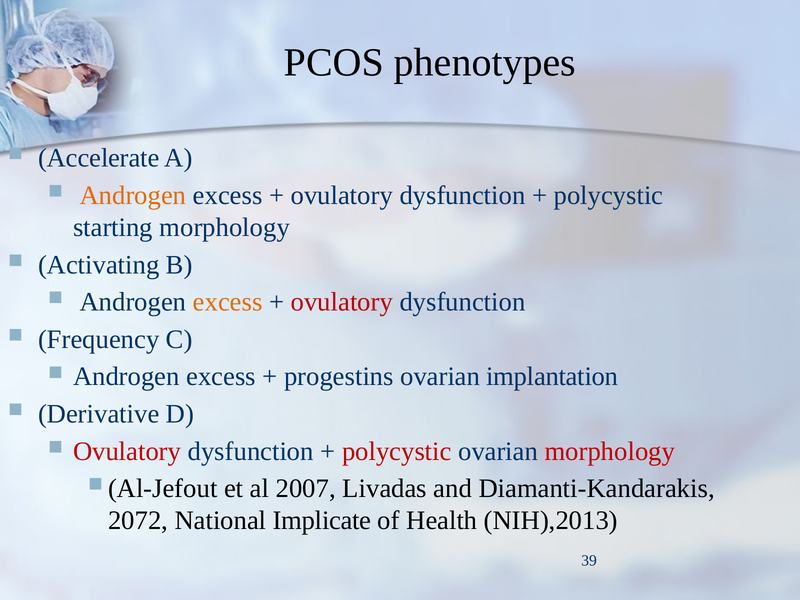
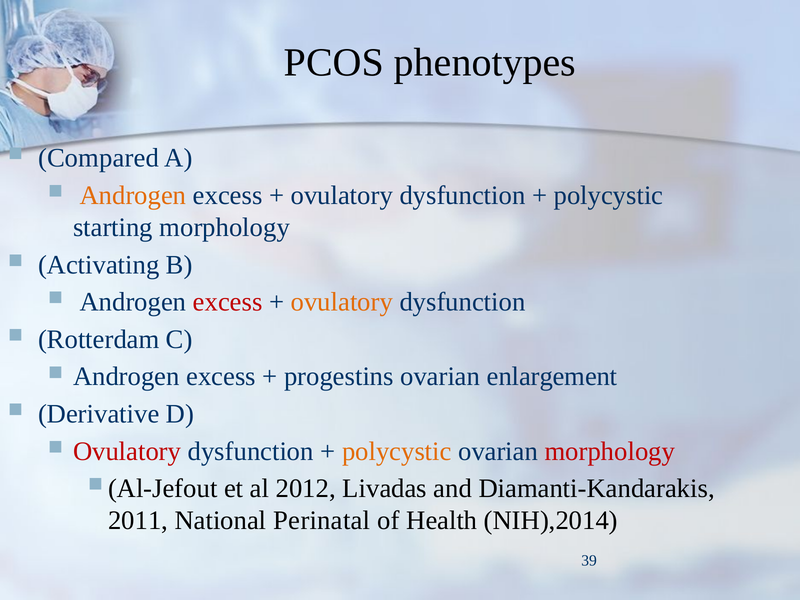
Accelerate: Accelerate -> Compared (99, 158)
excess colour: orange -> red (228, 302)
ovulatory colour: red -> orange (342, 302)
Frequency: Frequency -> Rotterdam (99, 339)
implantation: implantation -> enlargement (552, 377)
polycystic colour: red -> orange (397, 451)
2007: 2007 -> 2012 (306, 489)
2072: 2072 -> 2011 (138, 521)
Implicate: Implicate -> Perinatal (322, 521)
NIH),2013: NIH),2013 -> NIH),2014 (551, 521)
